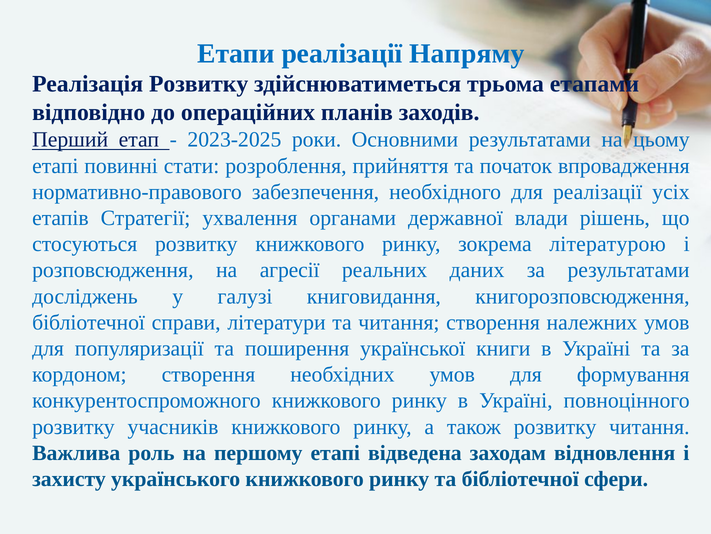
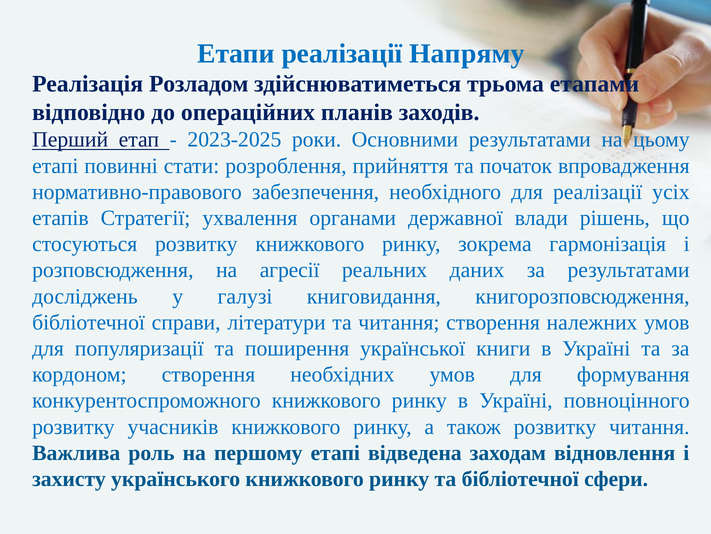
Реалізація Розвитку: Розвитку -> Розладом (199, 84)
літературою: літературою -> гармонізація (608, 244)
